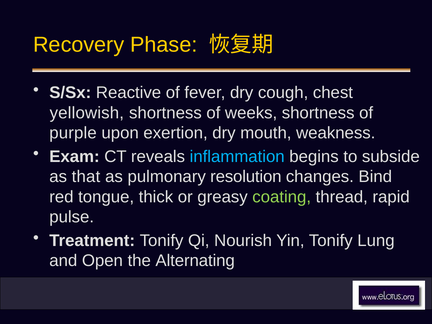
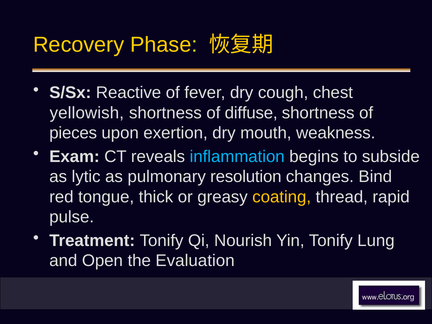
weeks: weeks -> diffuse (251, 113)
purple: purple -> pieces (73, 133)
that: that -> lytic (86, 177)
coating colour: light green -> yellow (282, 197)
Alternating: Alternating -> Evaluation (195, 261)
